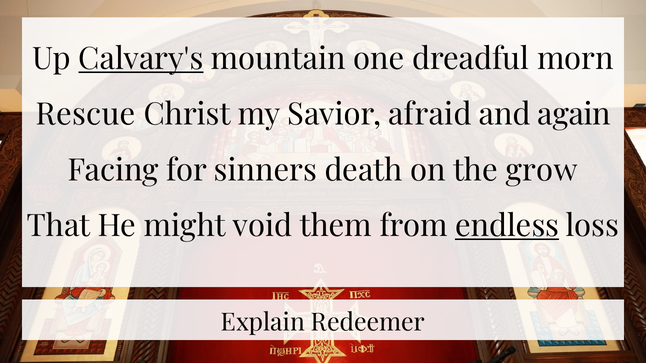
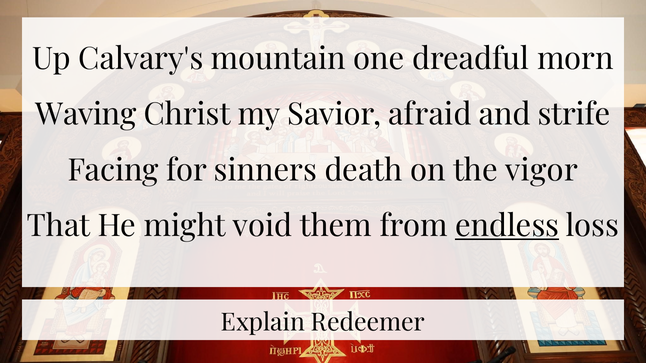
Calvary's underline: present -> none (141, 59)
Rescue: Rescue -> Waving (86, 115)
again: again -> strife (574, 115)
grow: grow -> vigor (542, 171)
